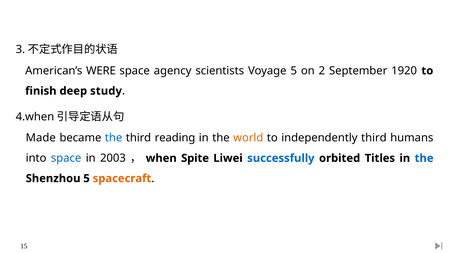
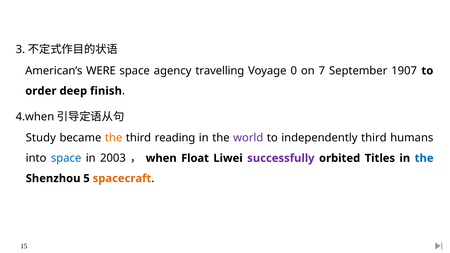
scientists: scientists -> travelling (220, 71)
Voyage 5: 5 -> 0 (294, 71)
2: 2 -> 7 (322, 71)
1920: 1920 -> 1907 (404, 71)
finish: finish -> order (41, 91)
study: study -> finish (106, 91)
Made: Made -> Study (41, 138)
the colour: blue -> orange (114, 138)
world colour: orange -> purple (248, 138)
Spite: Spite -> Float (195, 158)
successfully colour: blue -> purple (281, 158)
